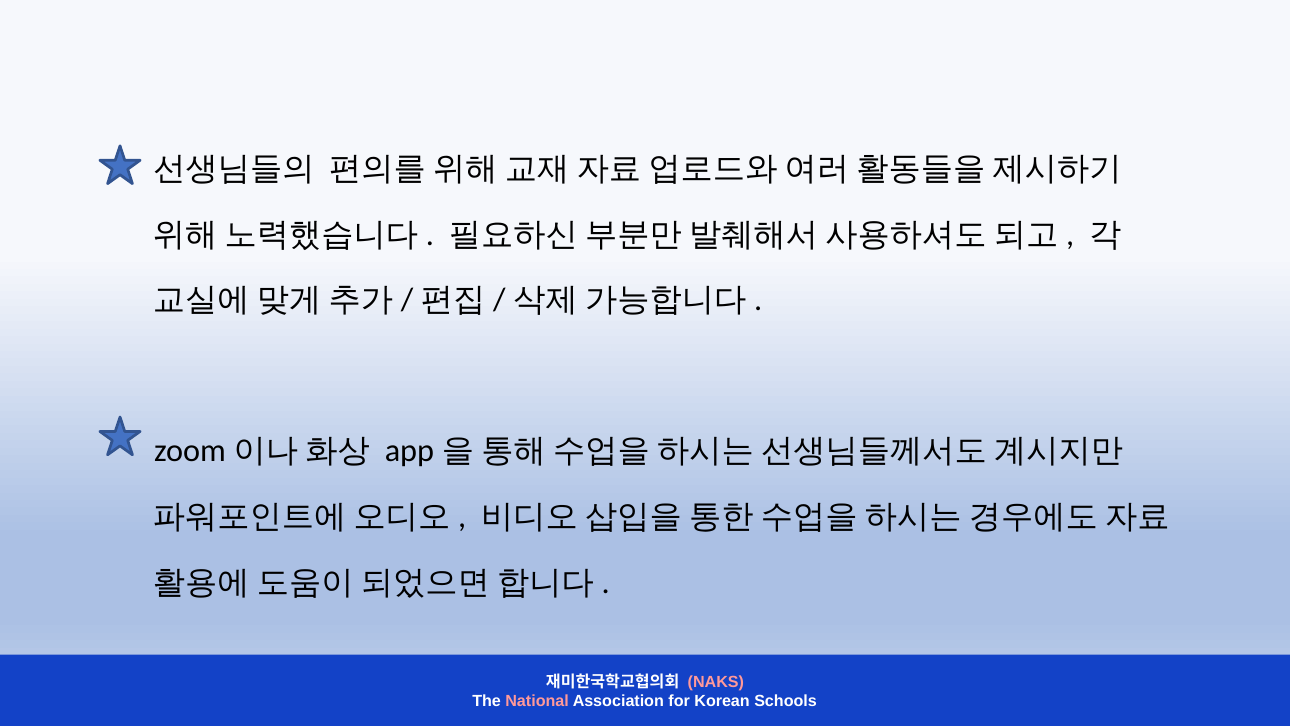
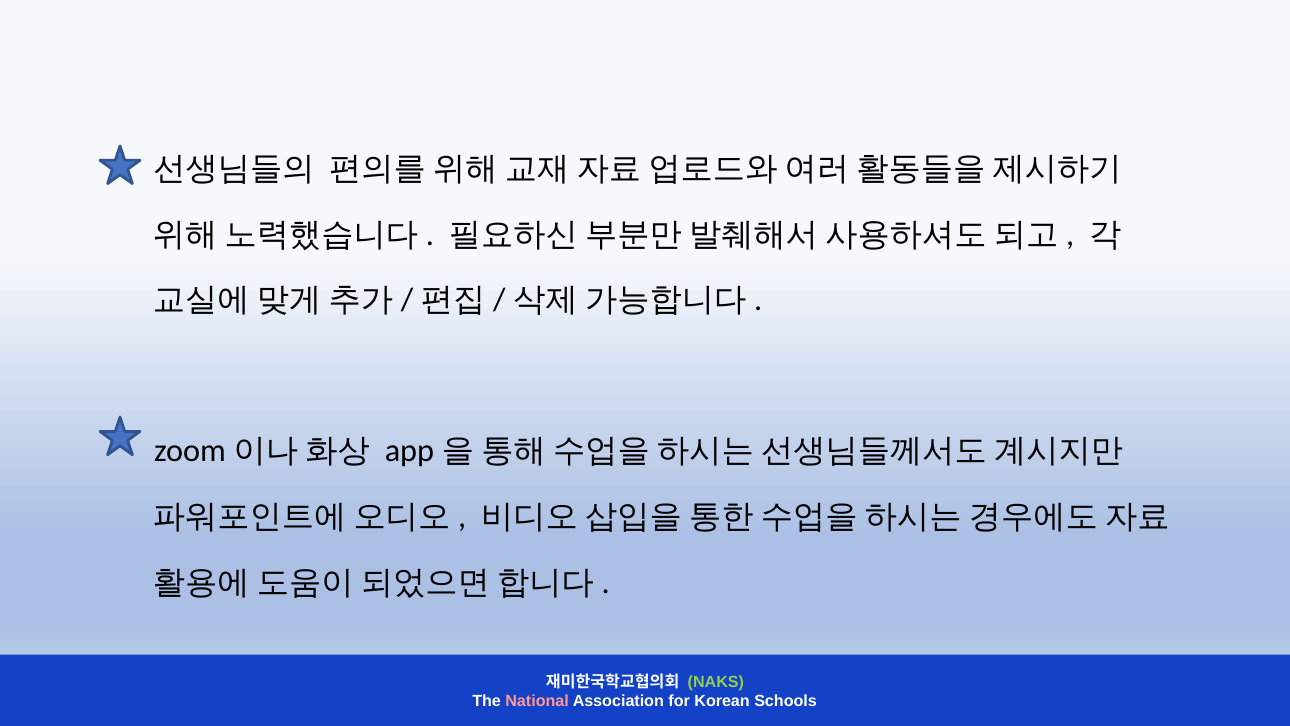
NAKS colour: pink -> light green (716, 681)
